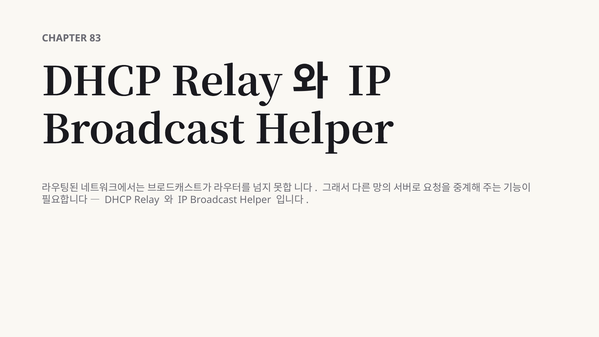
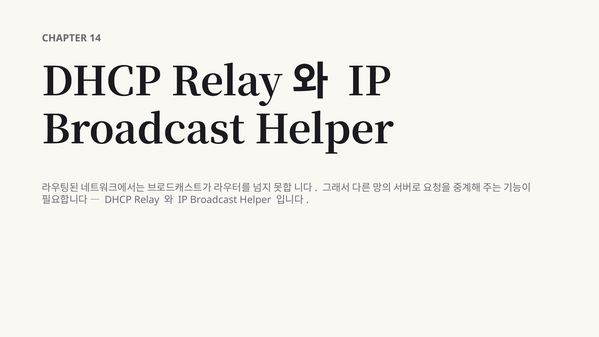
83: 83 -> 14 (95, 38)
